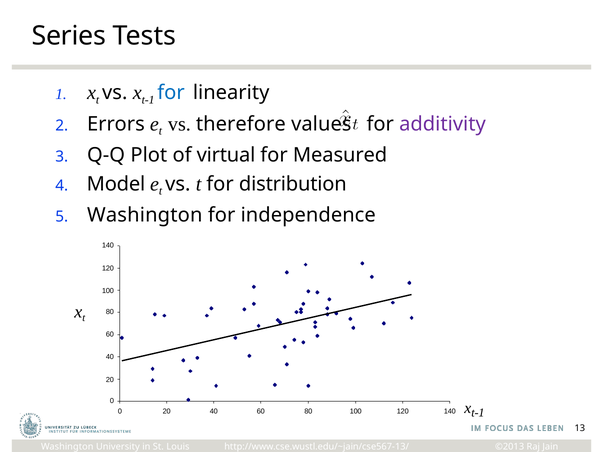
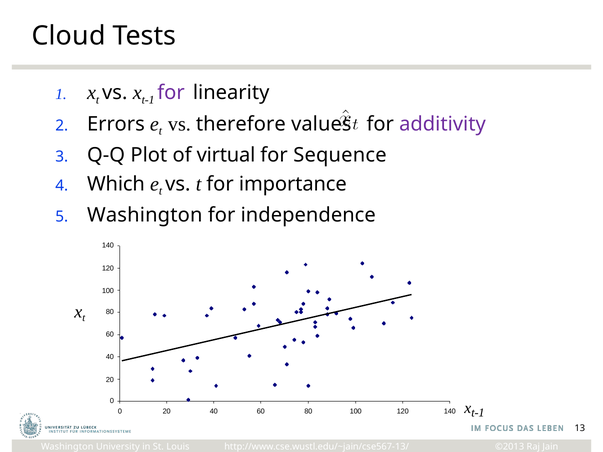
Series: Series -> Cloud (69, 36)
for colour: blue -> purple (171, 93)
Measured: Measured -> Sequence (340, 155)
Model: Model -> Which (116, 184)
distribution: distribution -> importance (293, 184)
